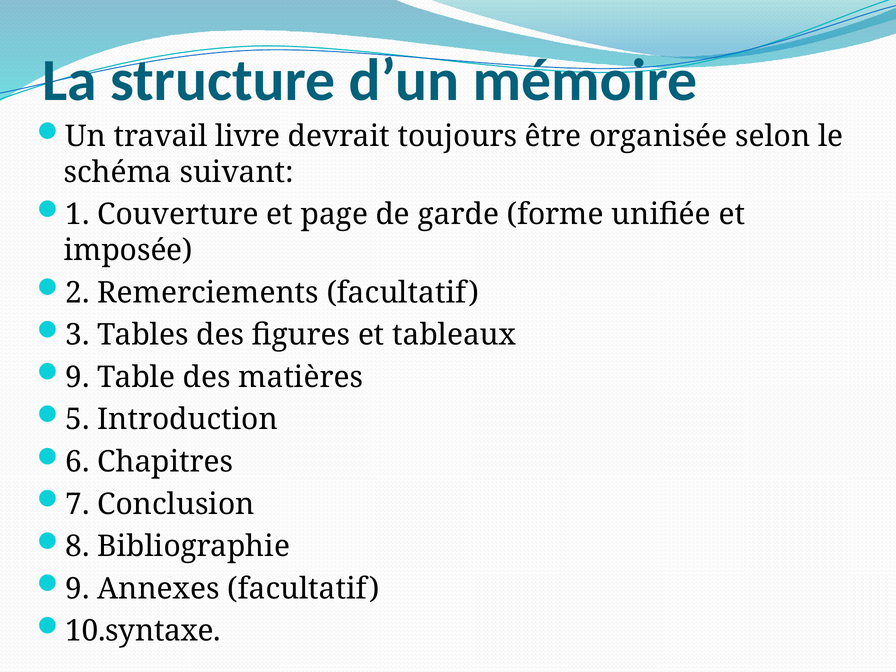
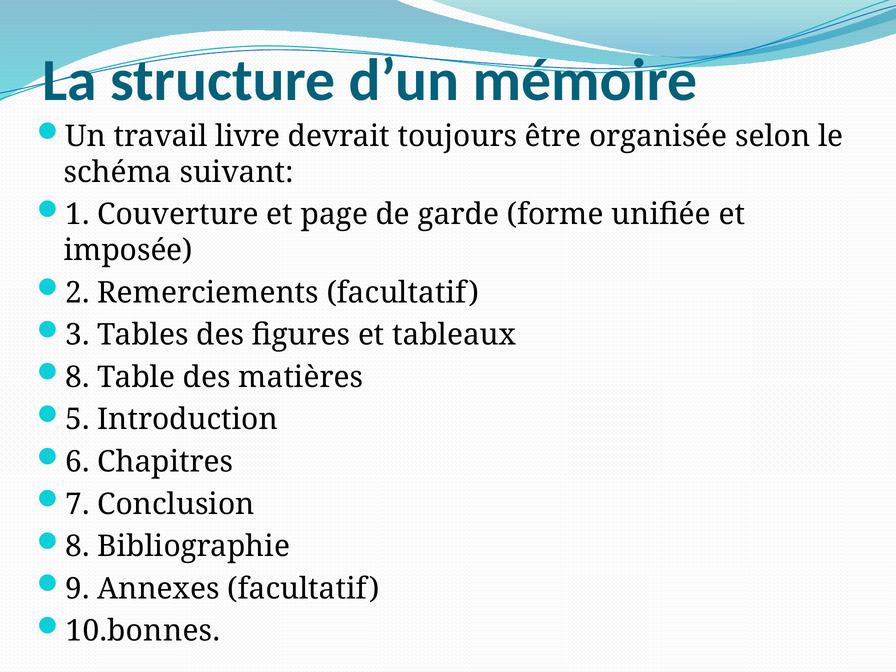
9: 9 -> 8 (78, 377)
10.syntaxe: 10.syntaxe -> 10.bonnes (143, 631)
